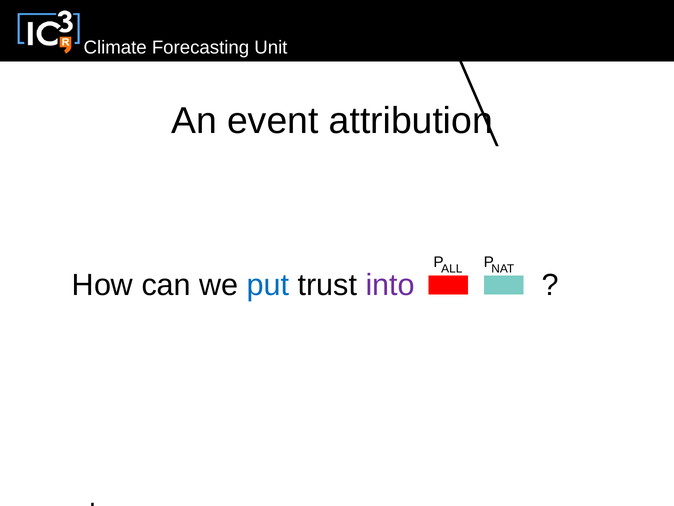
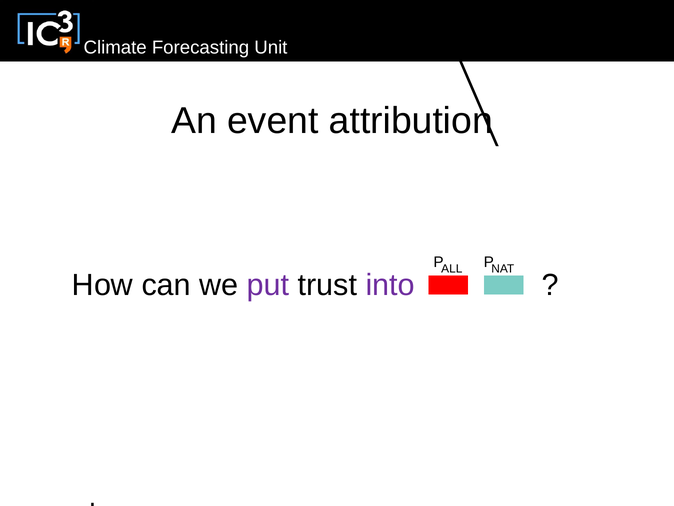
put colour: blue -> purple (268, 285)
